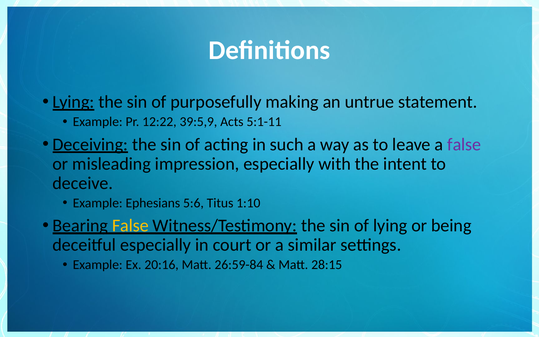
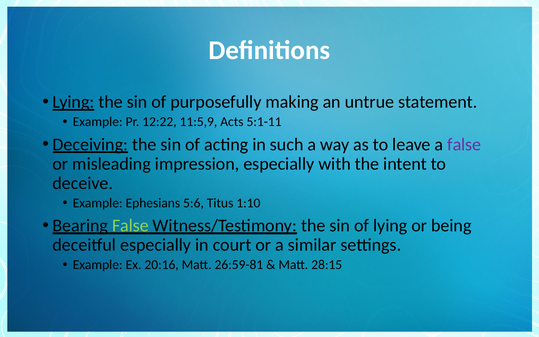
39:5,9: 39:5,9 -> 11:5,9 (198, 122)
False colour: yellow -> light green (130, 226)
26:59-84: 26:59-84 -> 26:59-81 (239, 265)
